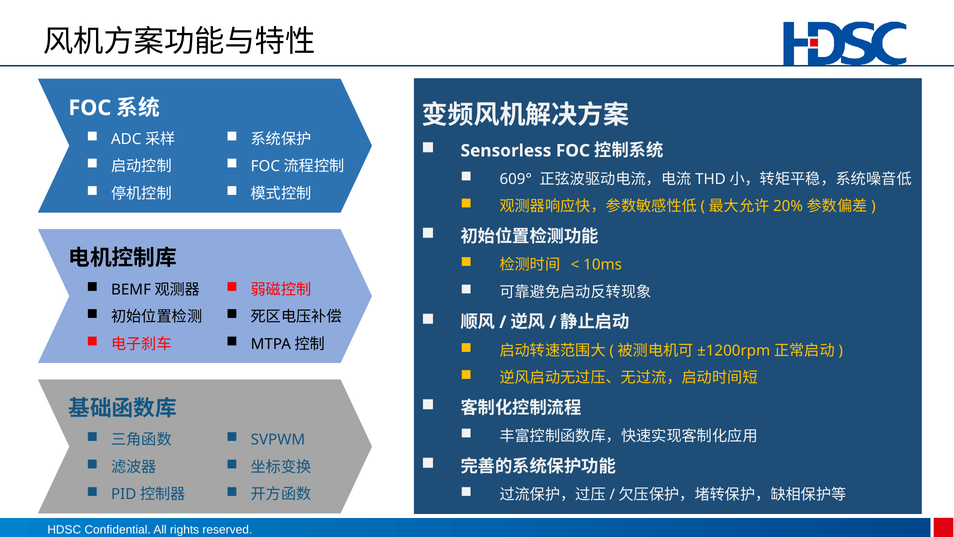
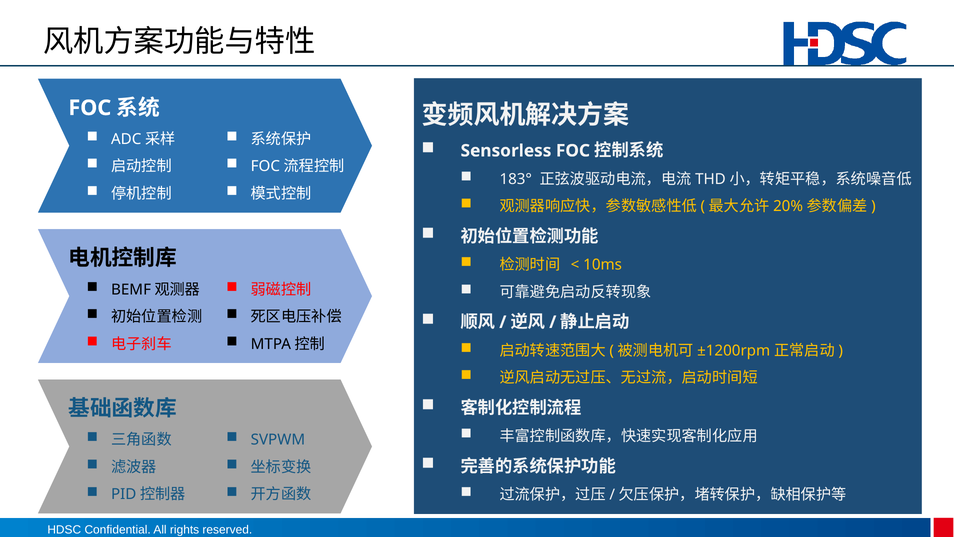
609°: 609° -> 183° (516, 179)
